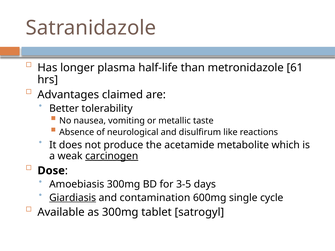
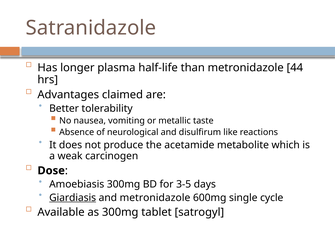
61: 61 -> 44 (295, 68)
carcinogen underline: present -> none (112, 156)
and contamination: contamination -> metronidazole (155, 198)
